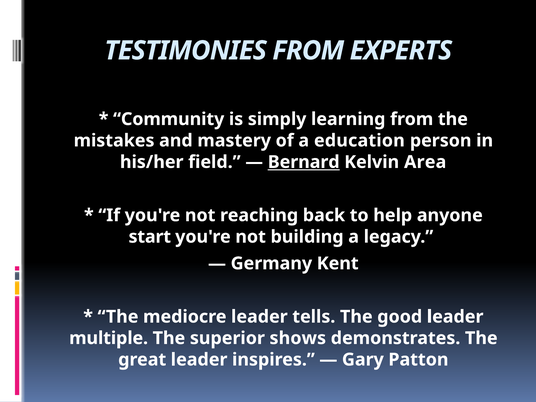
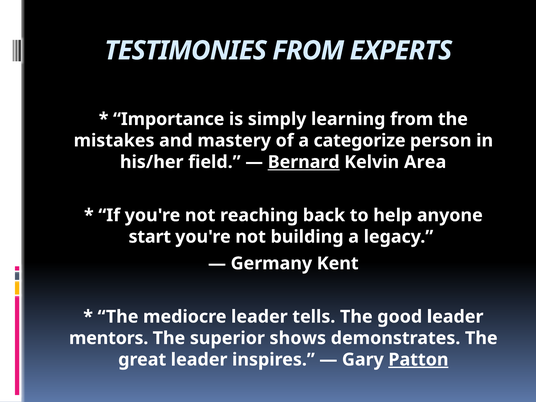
Community: Community -> Importance (169, 119)
education: education -> categorize (360, 141)
multiple: multiple -> mentors (109, 338)
Patton underline: none -> present (418, 360)
